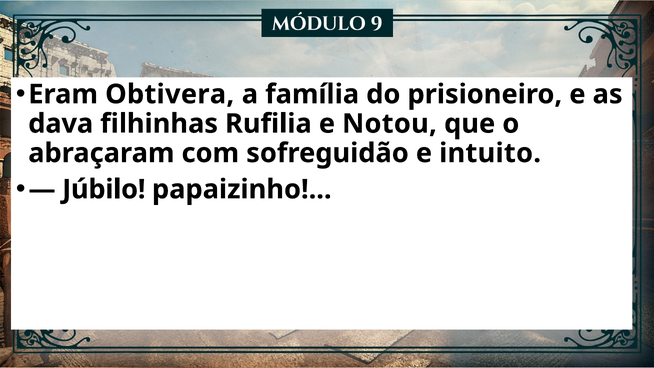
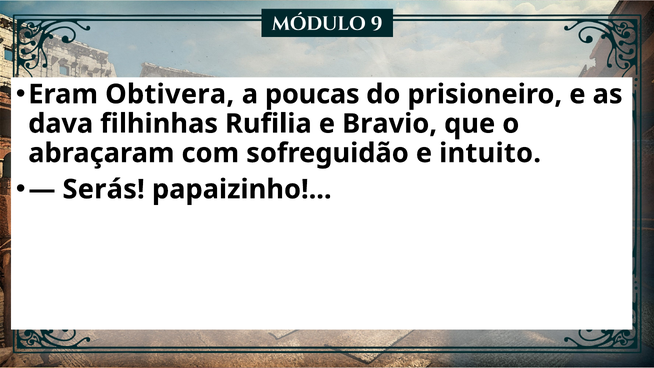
família: família -> poucas (312, 94)
Notou: Notou -> Bravio (390, 124)
Júbilo: Júbilo -> Serás (104, 189)
